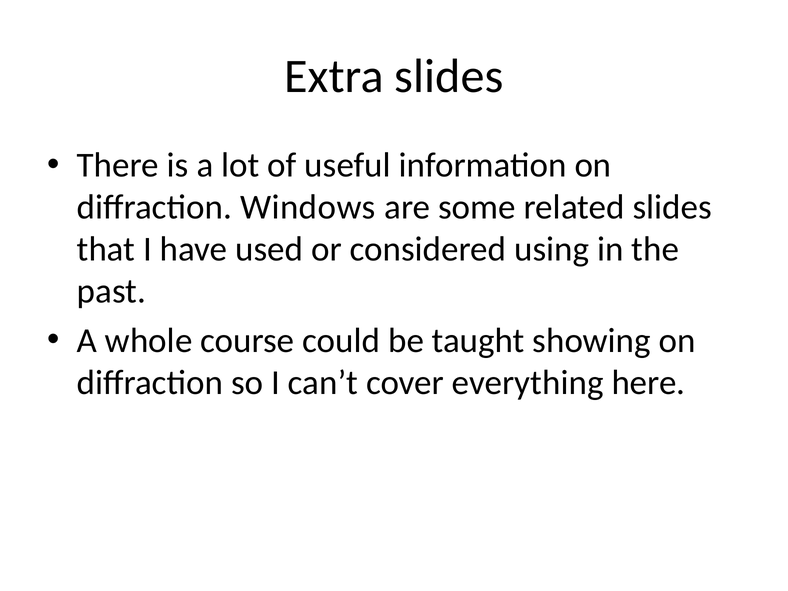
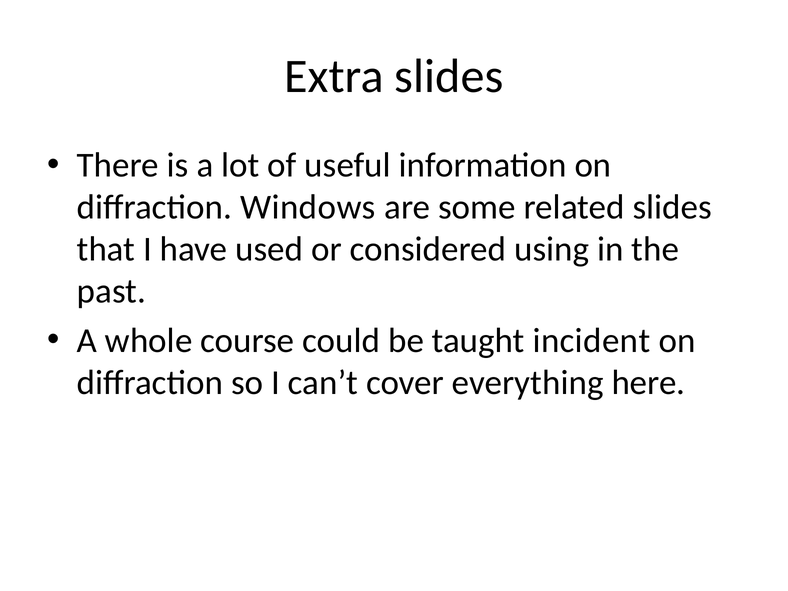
showing: showing -> incident (591, 340)
